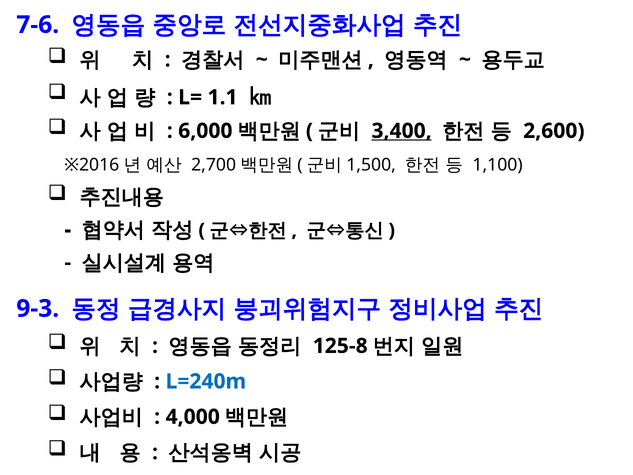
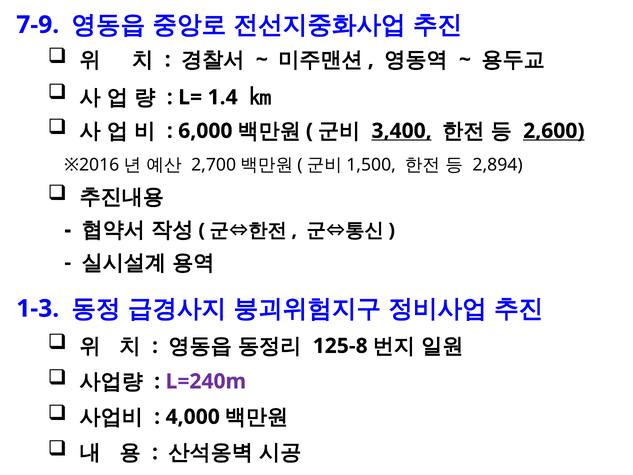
7-6: 7-6 -> 7-9 (38, 25)
1.1: 1.1 -> 1.4 (223, 97)
2,600 underline: none -> present (554, 131)
1,100: 1,100 -> 2,894 (498, 165)
9-3: 9-3 -> 1-3 (38, 308)
L=240m colour: blue -> purple (206, 381)
